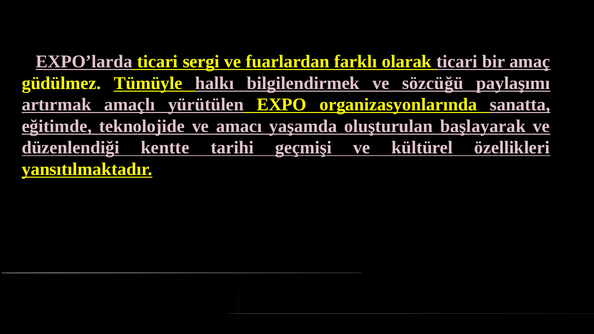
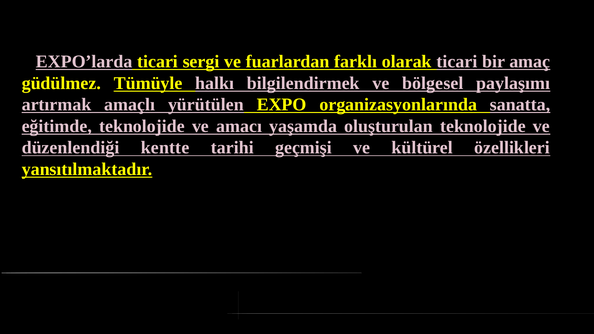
sözcüğü: sözcüğü -> bölgesel (433, 83)
oluşturulan başlayarak: başlayarak -> teknolojide (483, 126)
